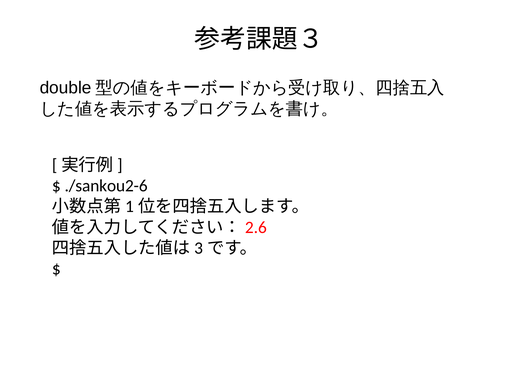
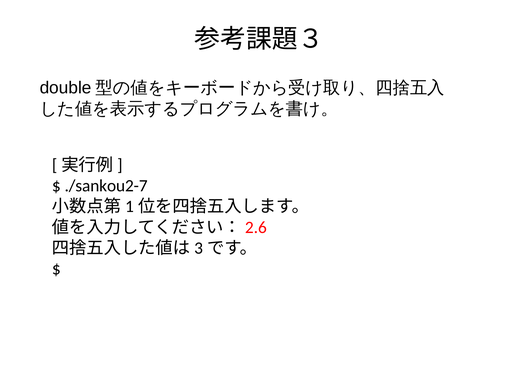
./sankou2-6: ./sankou2-6 -> ./sankou2-7 (106, 186)
